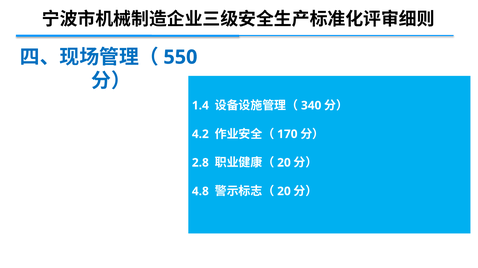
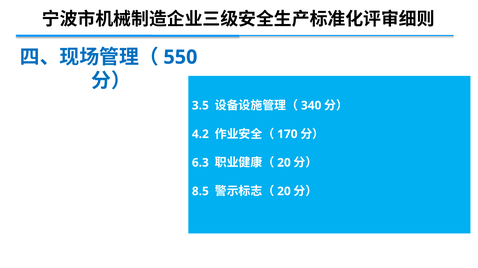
1.4: 1.4 -> 3.5 (200, 105)
2.8: 2.8 -> 6.3 (200, 163)
4.8: 4.8 -> 8.5 (200, 191)
